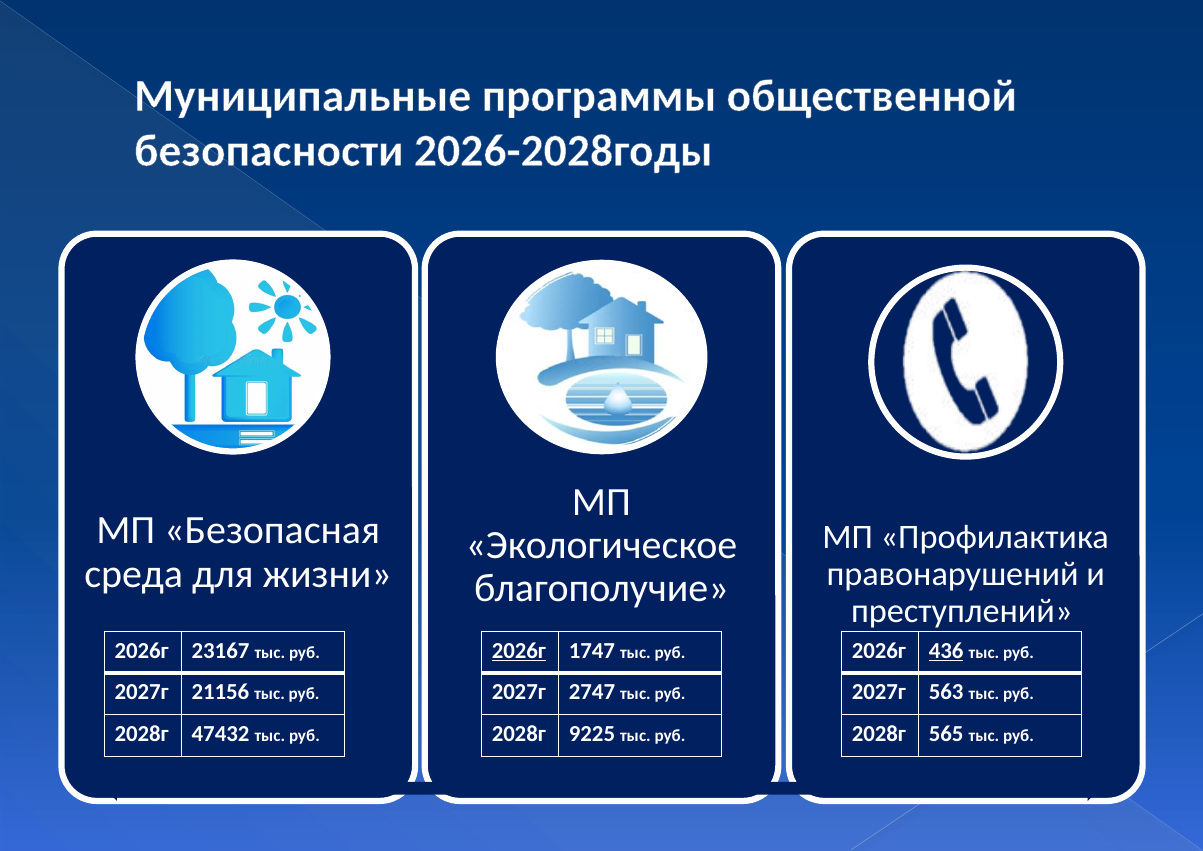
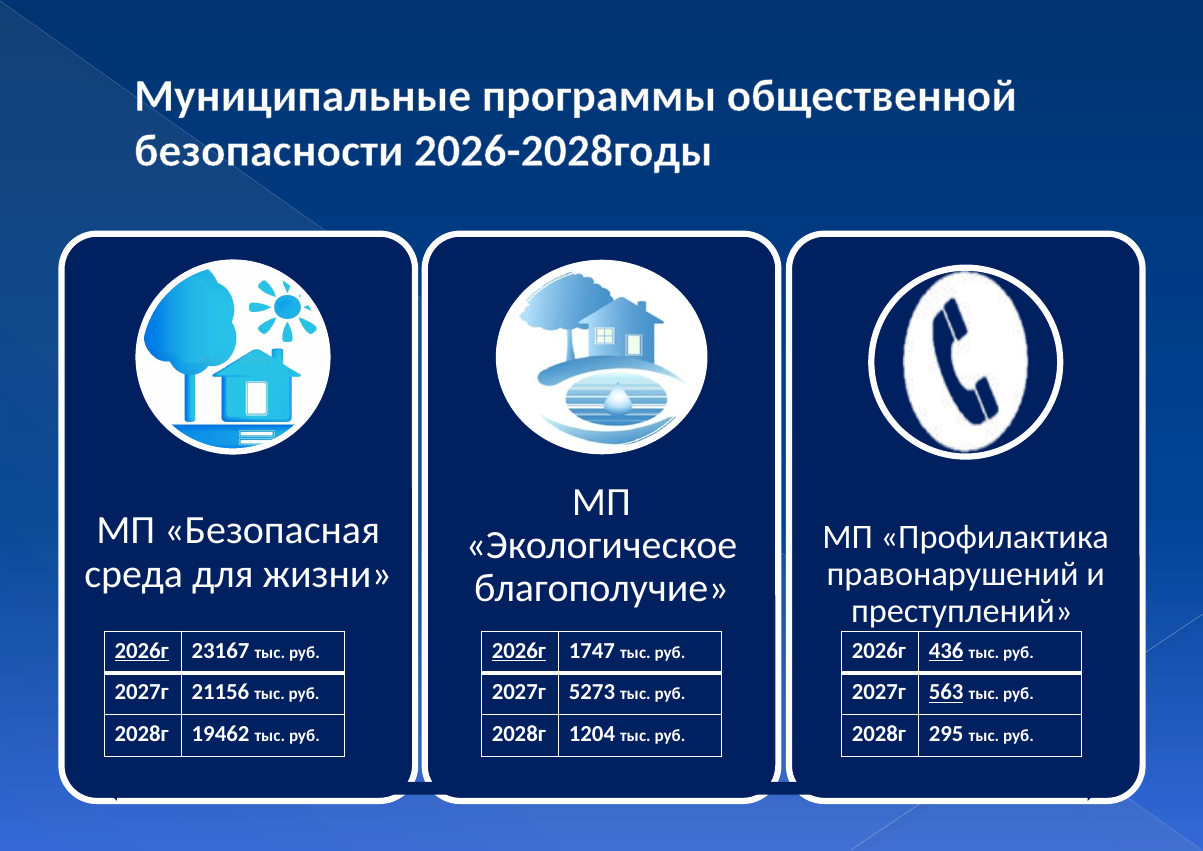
2026г underline: none -> present (142, 651)
2747: 2747 -> 5273 (592, 692)
563 underline: none -> present (946, 692)
47432: 47432 -> 19462 (221, 734)
9225: 9225 -> 1204 (592, 734)
565: 565 -> 295 (946, 734)
